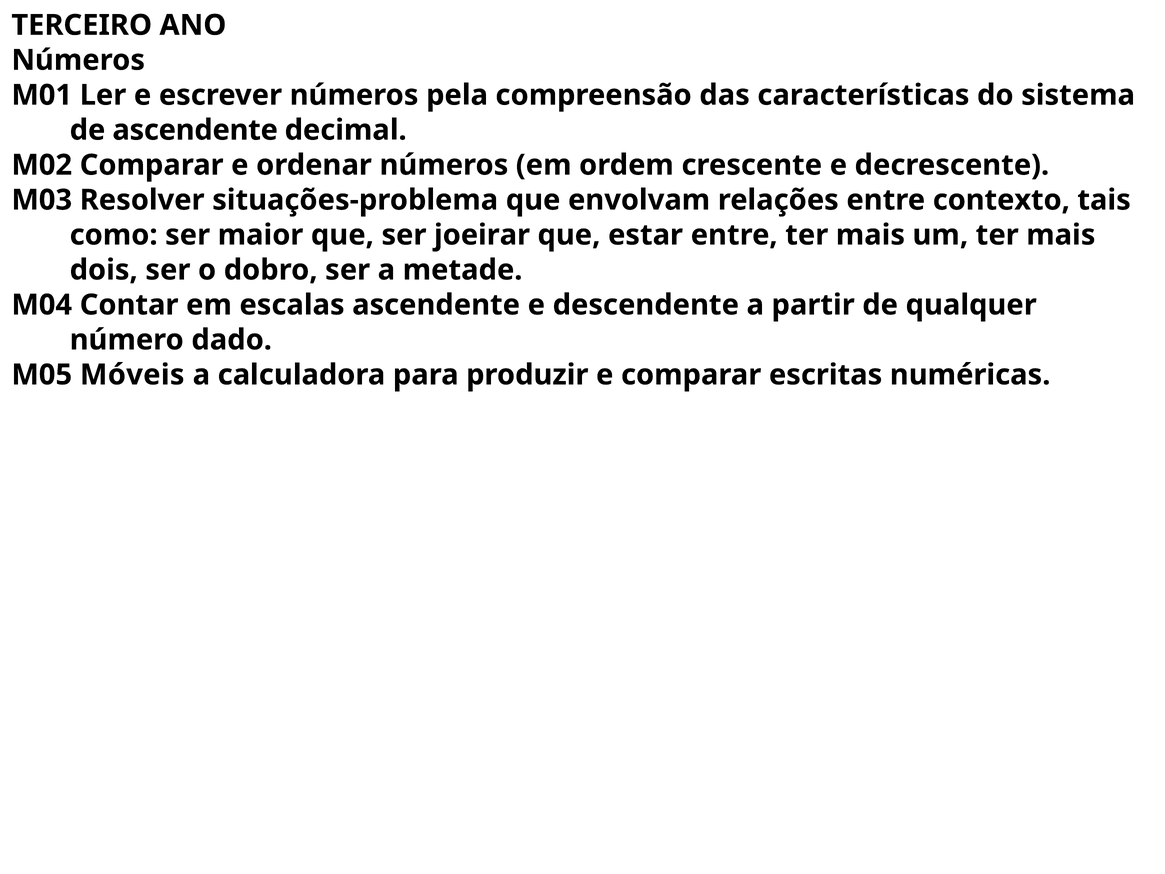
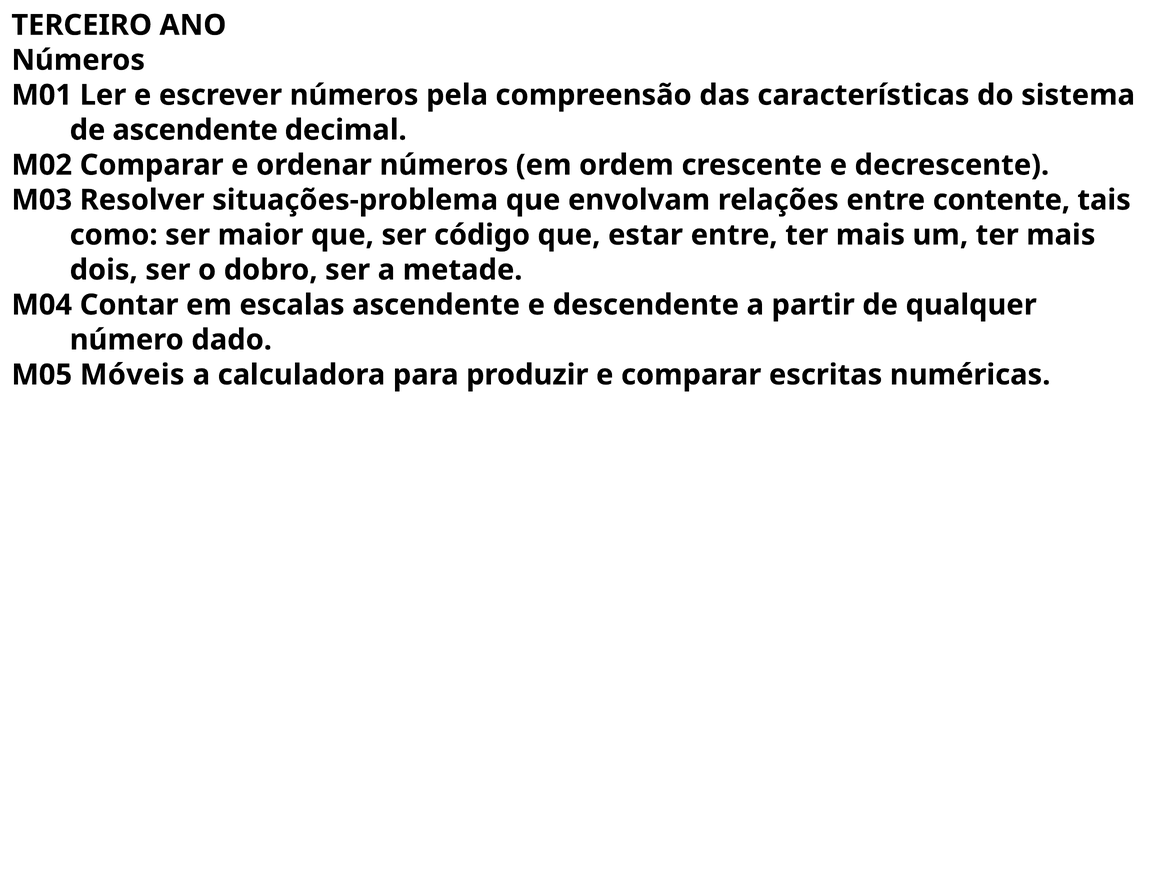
contexto: contexto -> contente (1001, 200)
joeirar: joeirar -> código (482, 235)
